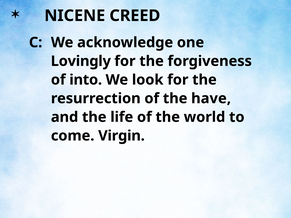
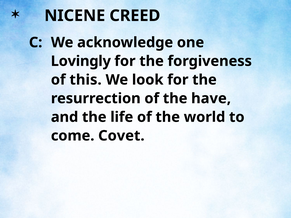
into: into -> this (86, 80)
Virgin: Virgin -> Covet (121, 136)
